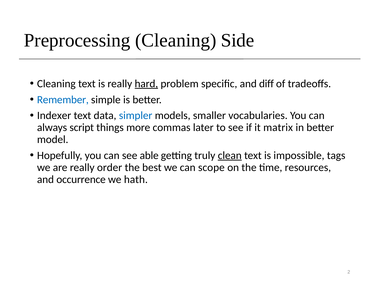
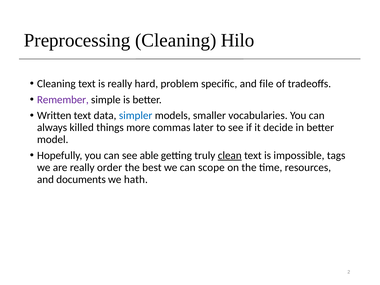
Side: Side -> Hilo (238, 40)
hard underline: present -> none (146, 84)
diff: diff -> file (266, 84)
Remember colour: blue -> purple (63, 100)
Indexer: Indexer -> Written (54, 116)
script: script -> killed (82, 128)
matrix: matrix -> decide (278, 128)
occurrence: occurrence -> documents (81, 179)
